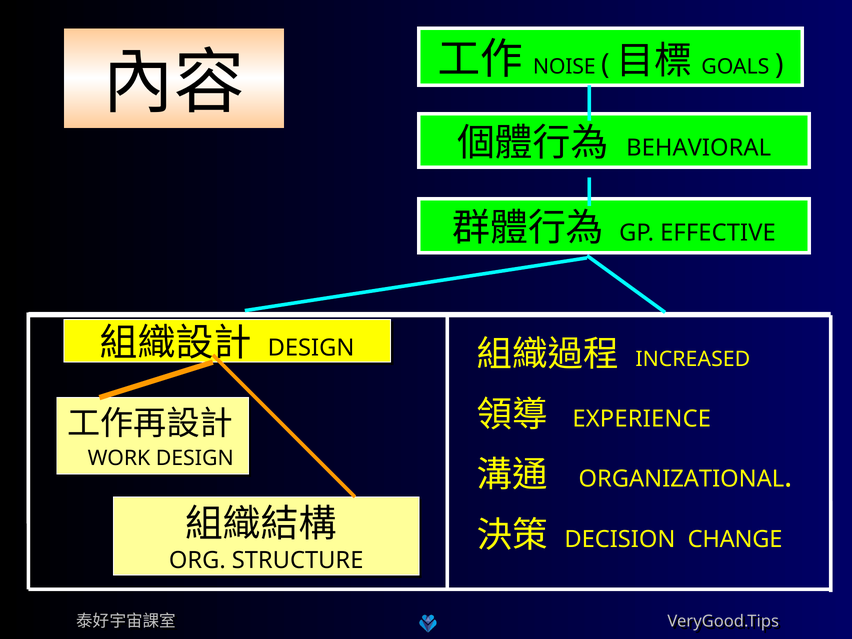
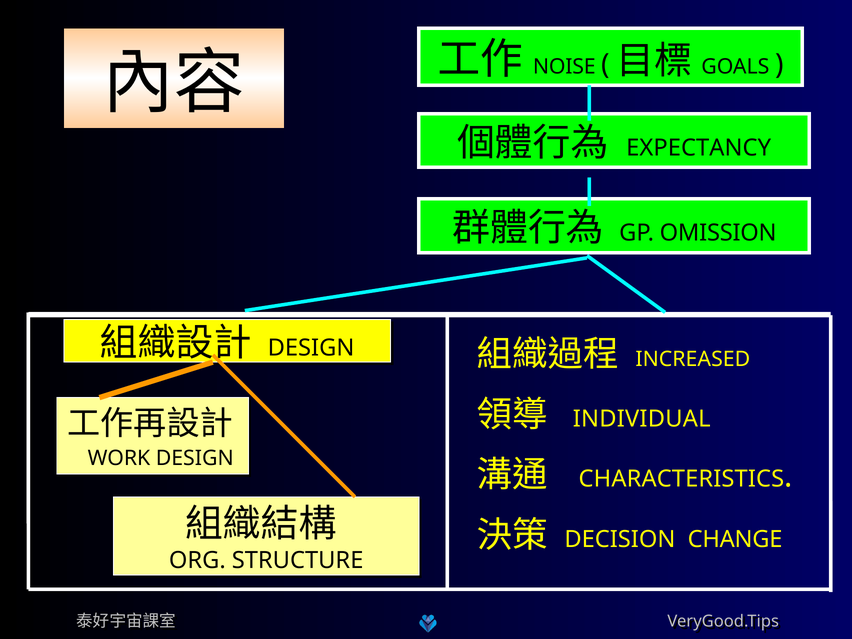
BEHAVIORAL: BEHAVIORAL -> EXPECTANCY (699, 148)
EFFECTIVE: EFFECTIVE -> OMISSION (718, 233)
EXPERIENCE: EXPERIENCE -> INDIVIDUAL (642, 419)
ORGANIZATIONAL: ORGANIZATIONAL -> CHARACTERISTICS (681, 479)
